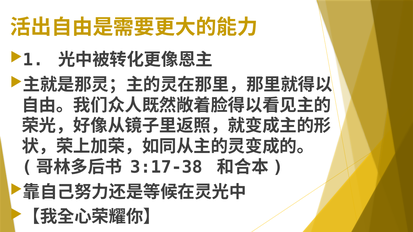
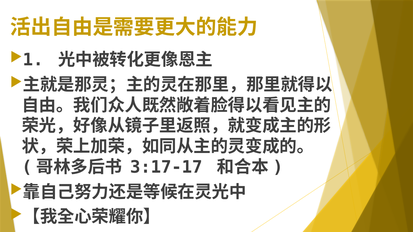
3:17-38: 3:17-38 -> 3:17-17 (166, 167)
